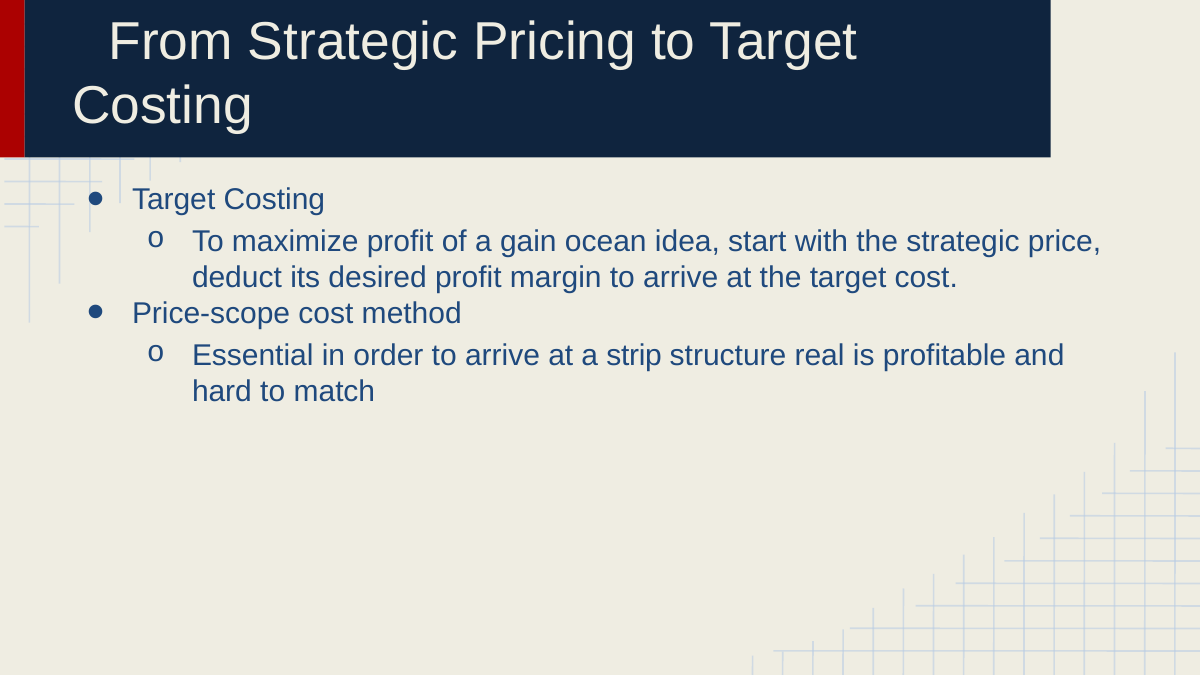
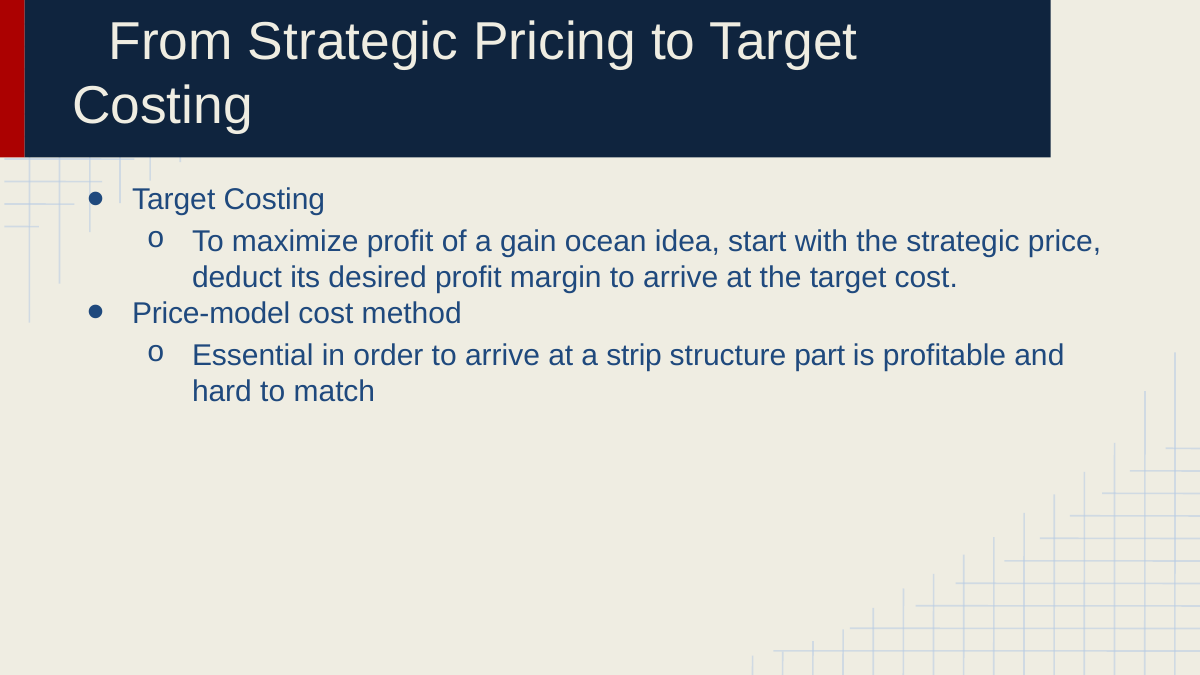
Price-scope: Price-scope -> Price-model (211, 314)
real: real -> part (820, 356)
